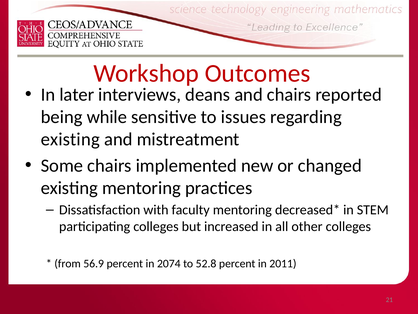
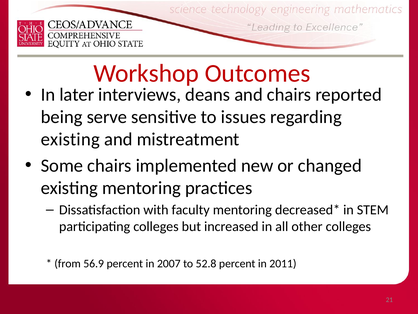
while: while -> serve (107, 117)
2074: 2074 -> 2007 (169, 263)
